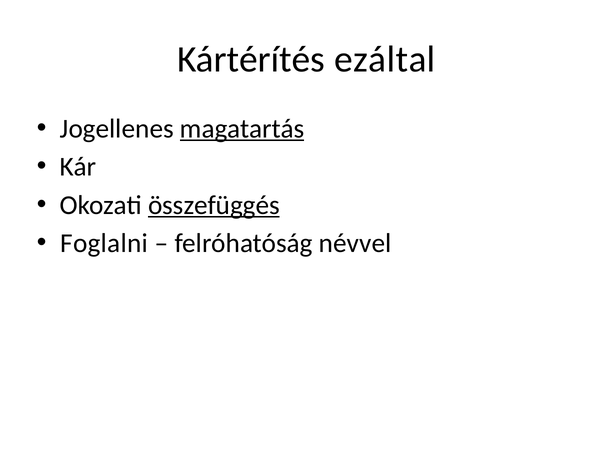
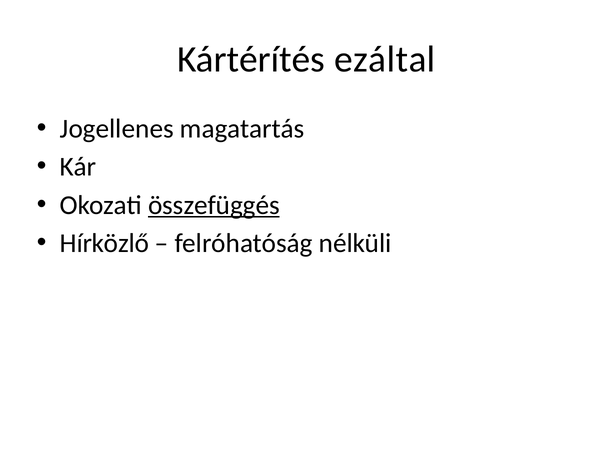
magatartás underline: present -> none (242, 129)
Foglalni: Foglalni -> Hírközlő (104, 243)
névvel: névvel -> nélküli (355, 243)
